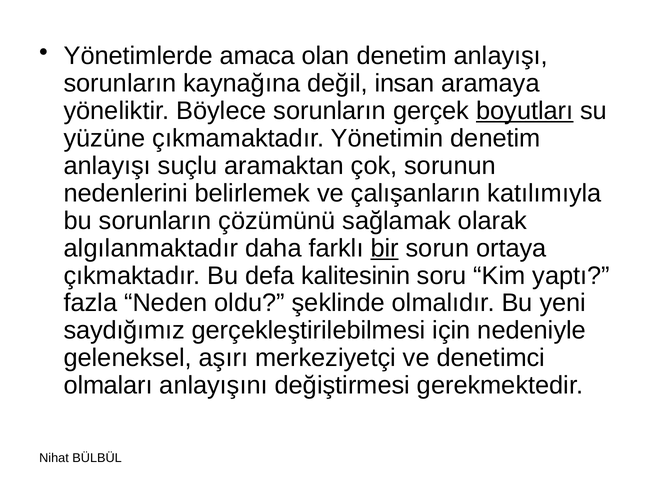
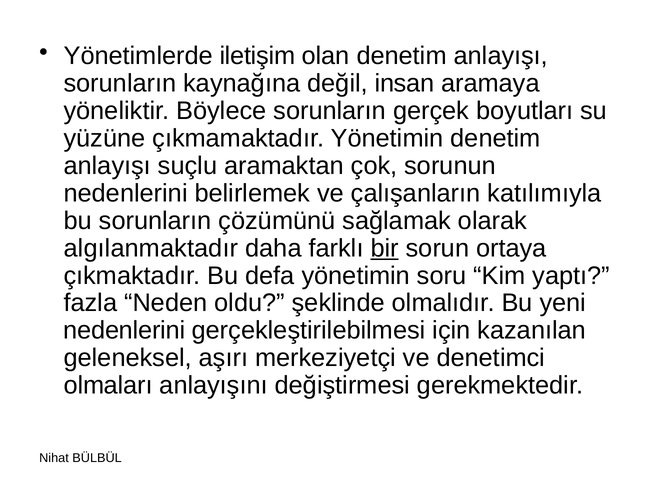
amaca: amaca -> iletişim (257, 56)
boyutları underline: present -> none (525, 111)
defa kalitesinin: kalitesinin -> yönetimin (356, 276)
saydığımız: saydığımız -> nedenlerini (124, 330)
nedeniyle: nedeniyle -> kazanılan (532, 330)
